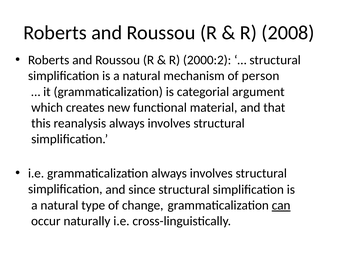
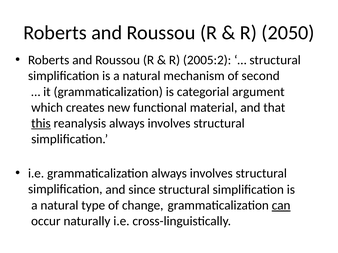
2008: 2008 -> 2050 (288, 33)
2000:2: 2000:2 -> 2005:2 (207, 60)
person: person -> second (261, 76)
this underline: none -> present (41, 124)
